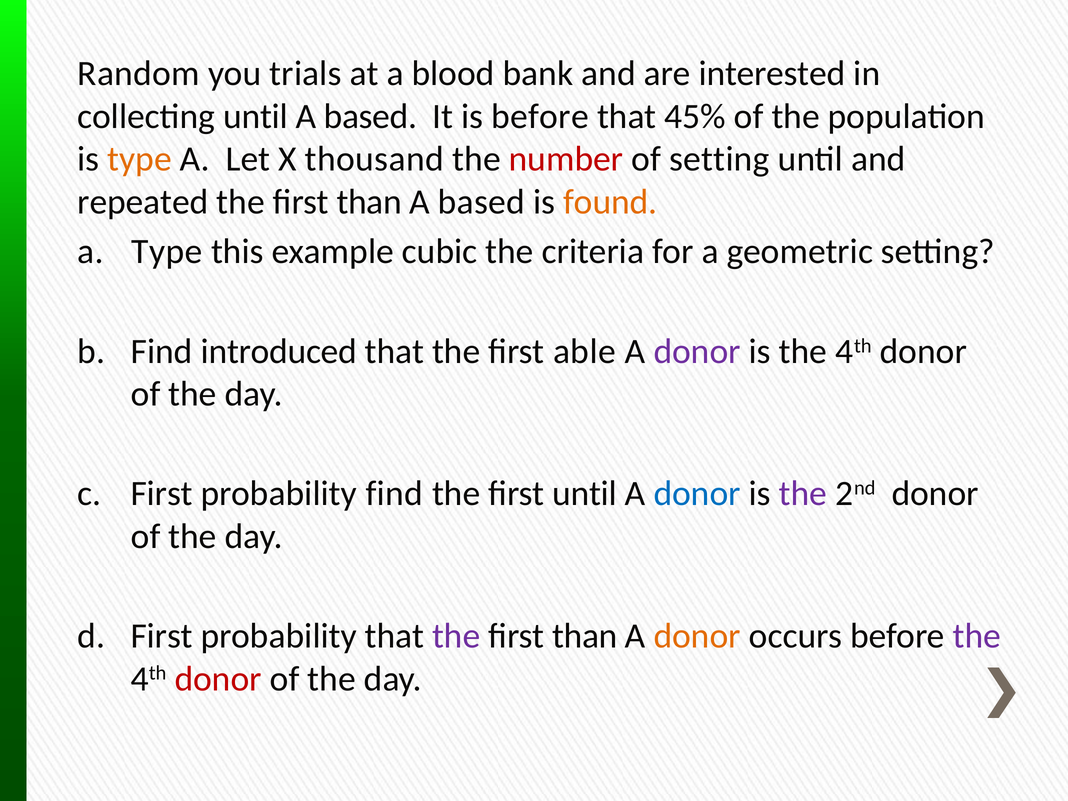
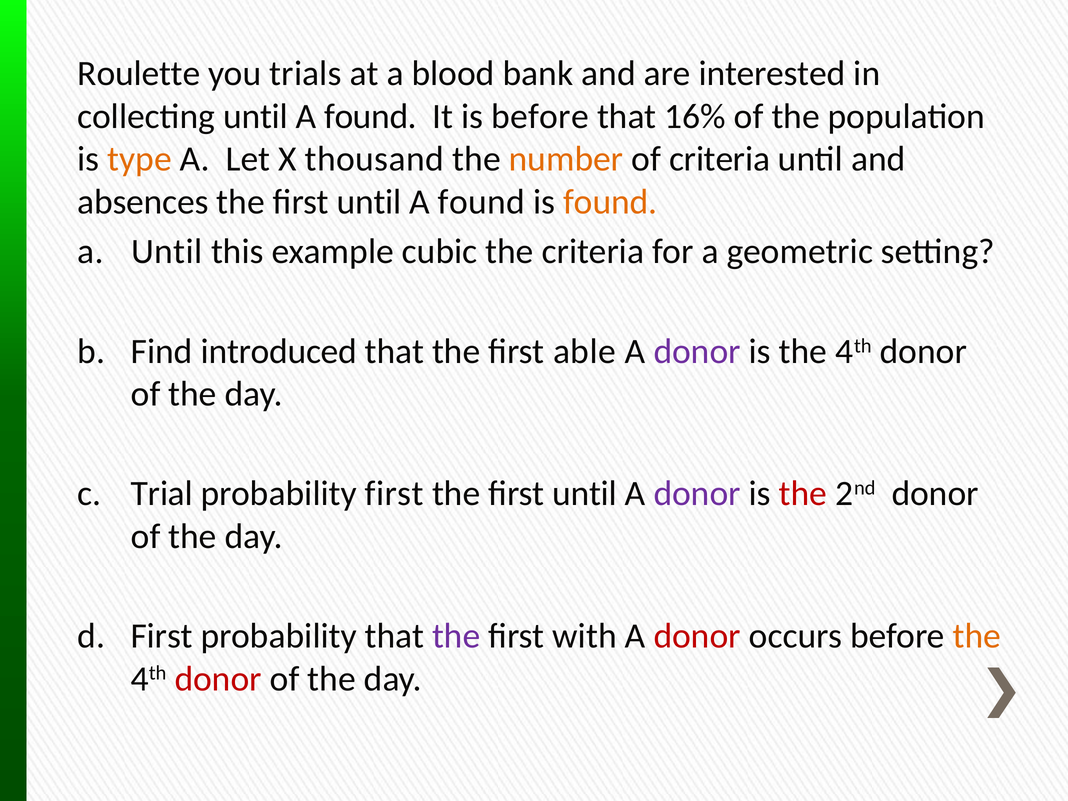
Random: Random -> Roulette (139, 74)
based: based -> found (370, 116)
45%: 45% -> 16% (695, 116)
number colour: red -> orange (566, 159)
of setting: setting -> criteria (720, 159)
repeated: repeated -> absences (143, 202)
than: than -> until (369, 202)
based: based -> found (481, 202)
a Type: Type -> Until (167, 252)
First: First -> Trial (162, 494)
probability find: find -> first (394, 494)
donor colour: blue -> purple (697, 494)
the colour: purple -> red (803, 494)
than: than -> with (585, 636)
donor colour: orange -> red (697, 636)
the colour: purple -> orange (977, 636)
